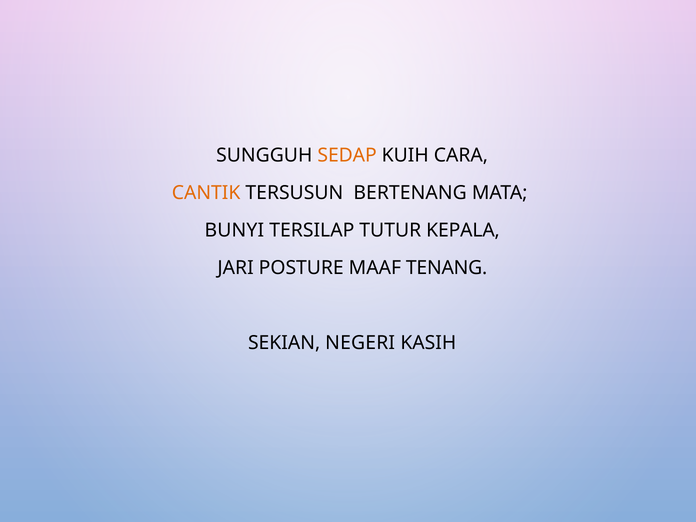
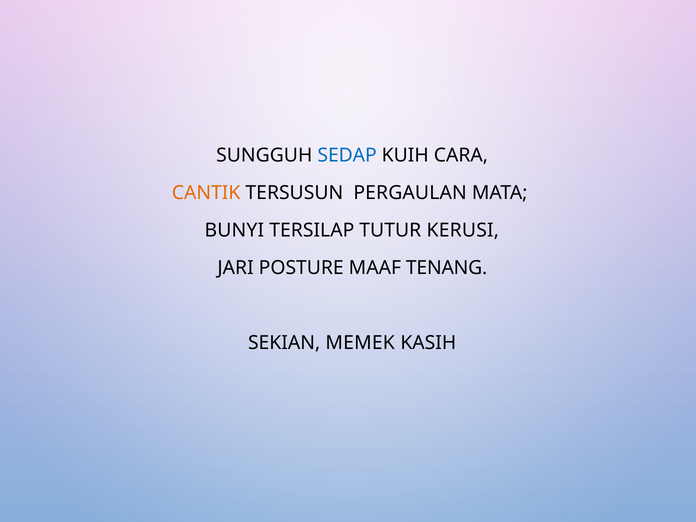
SEDAP colour: orange -> blue (347, 155)
BERTENANG: BERTENANG -> PERGAULAN (410, 193)
KEPALA: KEPALA -> KERUSI (463, 230)
NEGERI: NEGERI -> MEMEK (360, 343)
